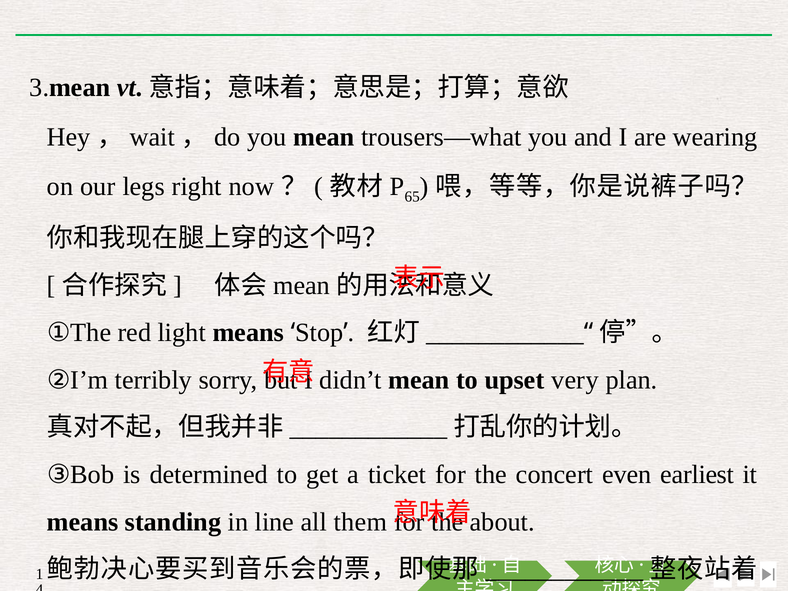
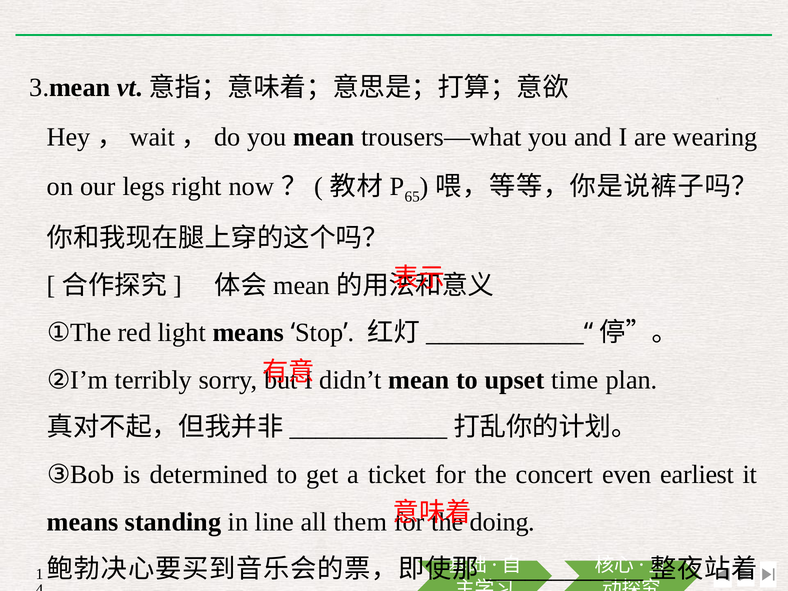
very: very -> time (575, 380)
about: about -> doing (502, 522)
